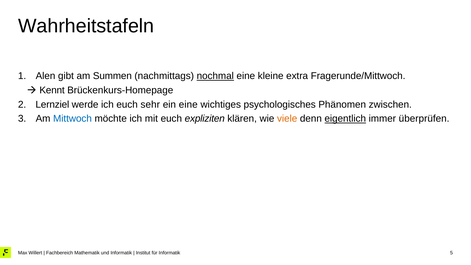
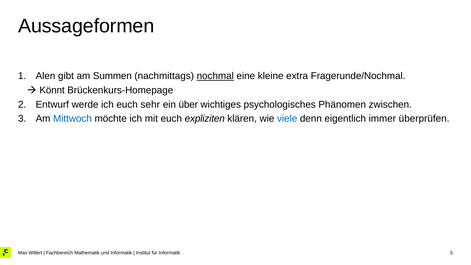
Wahrheitstafeln: Wahrheitstafeln -> Aussageformen (86, 26)
Fragerunde/Mittwoch: Fragerunde/Mittwoch -> Fragerunde/Nochmal (358, 76)
Kennt: Kennt -> Könnt (52, 90)
Lernziel: Lernziel -> Entwurf (52, 104)
ein eine: eine -> über (188, 104)
viele colour: orange -> blue (287, 119)
eigentlich underline: present -> none (345, 119)
